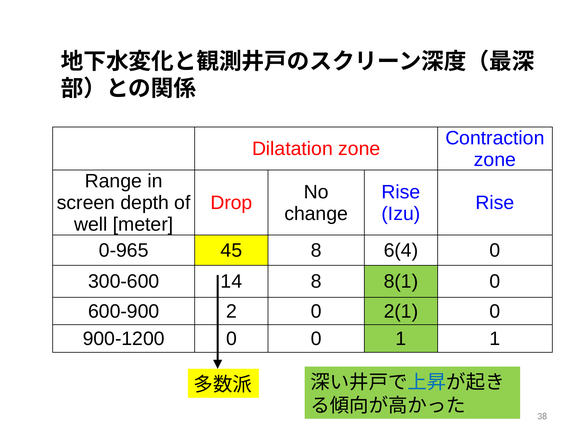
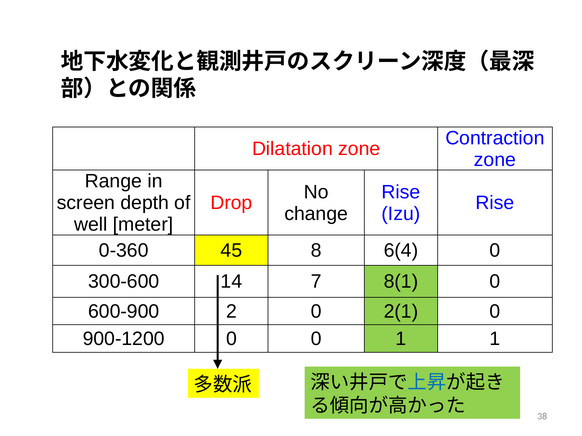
0-965: 0-965 -> 0-360 (124, 251)
14 8: 8 -> 7 (316, 282)
